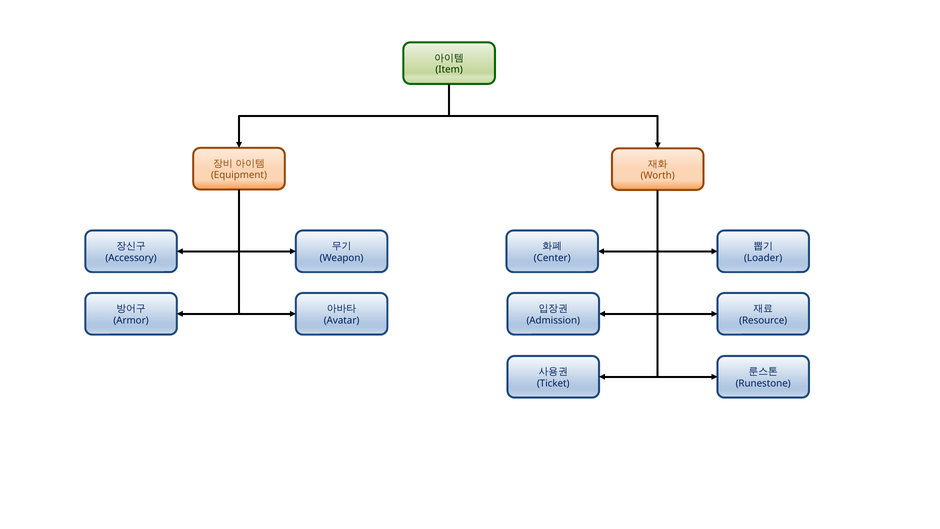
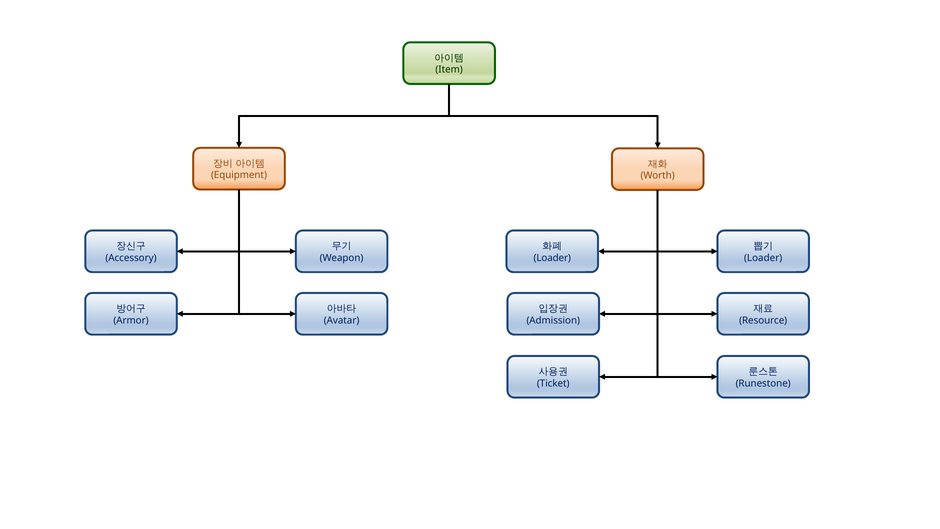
Center: Center -> Loader (552, 258)
